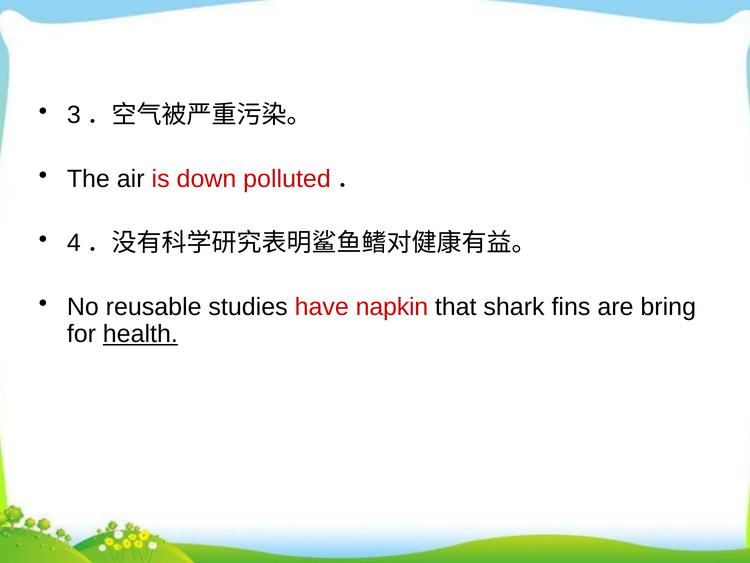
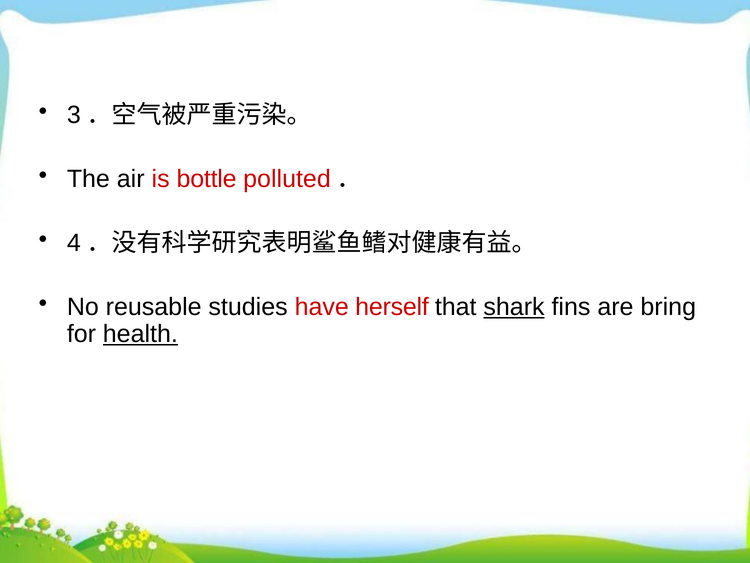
down: down -> bottle (207, 179)
napkin: napkin -> herself (392, 307)
shark underline: none -> present (514, 307)
